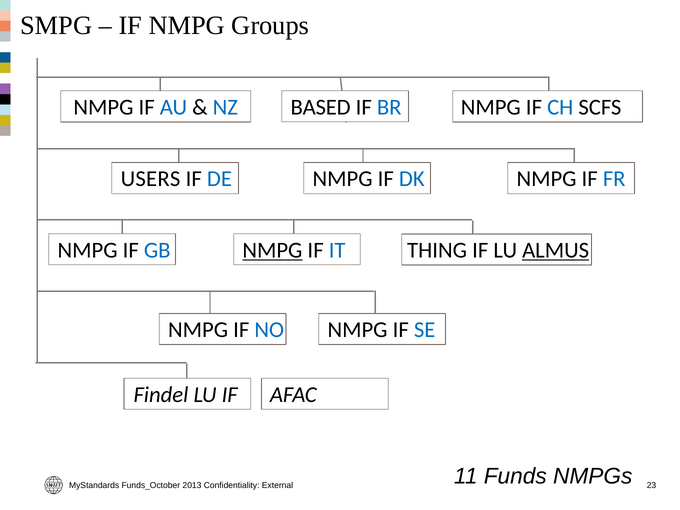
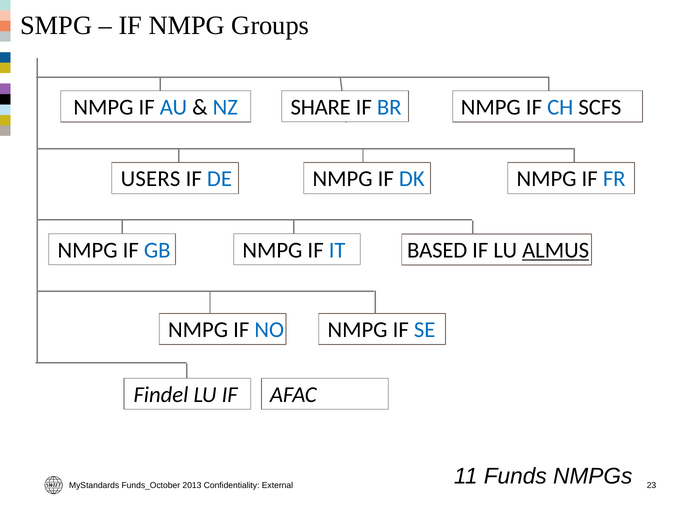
BASED: BASED -> SHARE (321, 107)
NMPG underline: present -> none (272, 250)
THING: THING -> BASED (437, 250)
